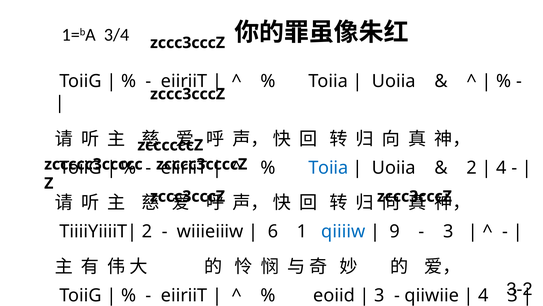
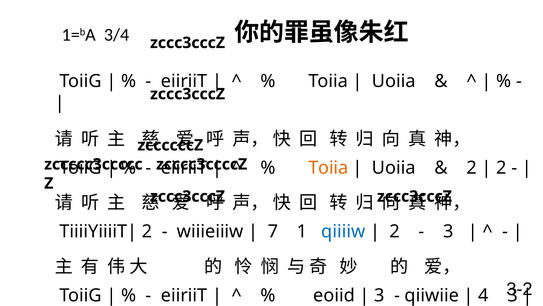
Toiia colour: blue -> orange (328, 167)
4: 4 -> 2 (501, 167)
6: 6 -> 7 (273, 231)
9: 9 -> 2 (395, 231)
